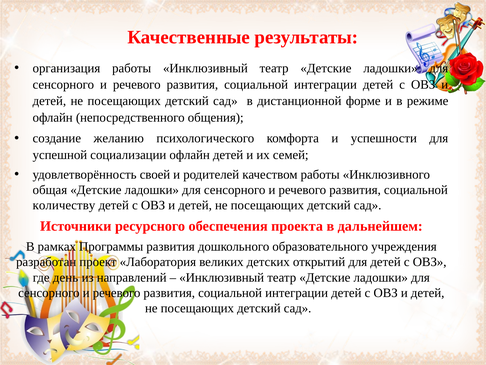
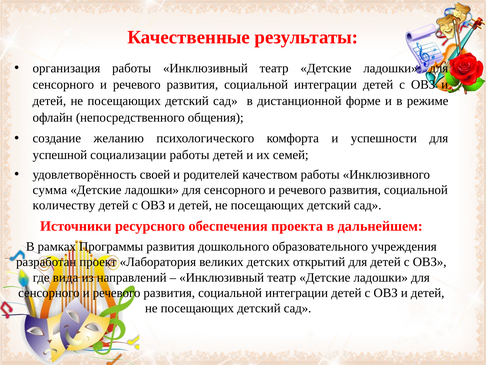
социализации офлайн: офлайн -> работы (190, 155)
общая: общая -> сумма (50, 190)
день: день -> вида (66, 277)
